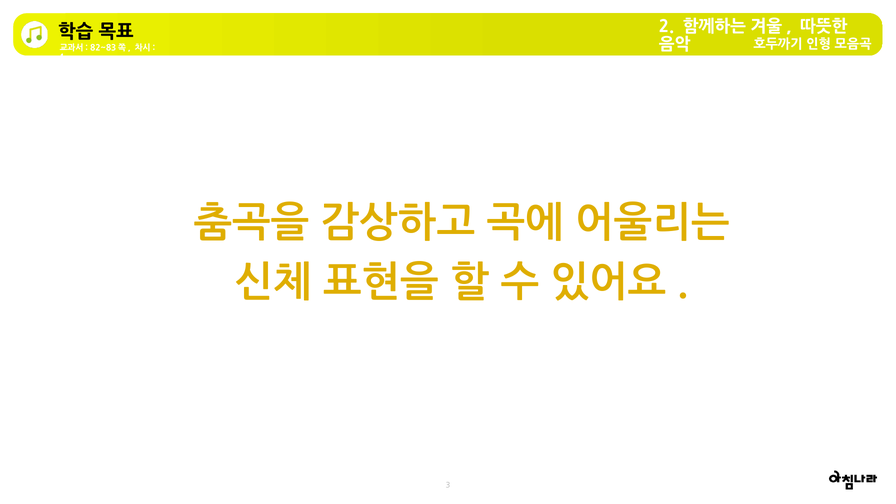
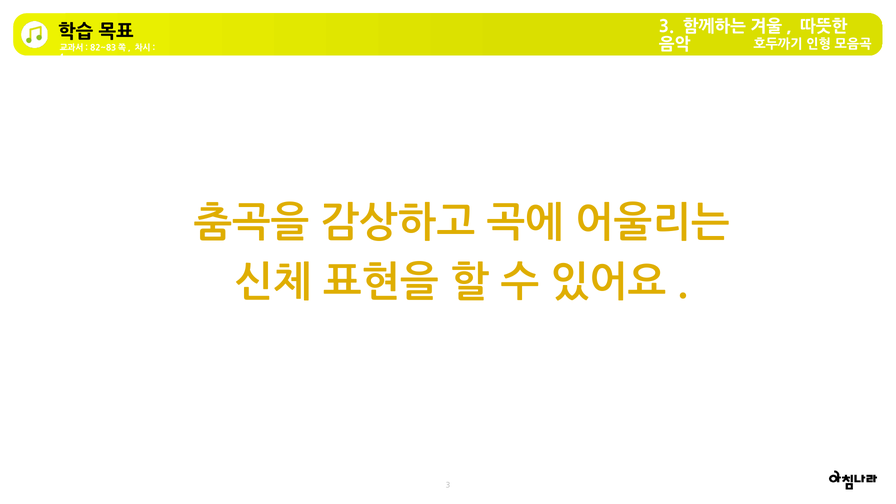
2: 2 -> 3 (666, 27)
